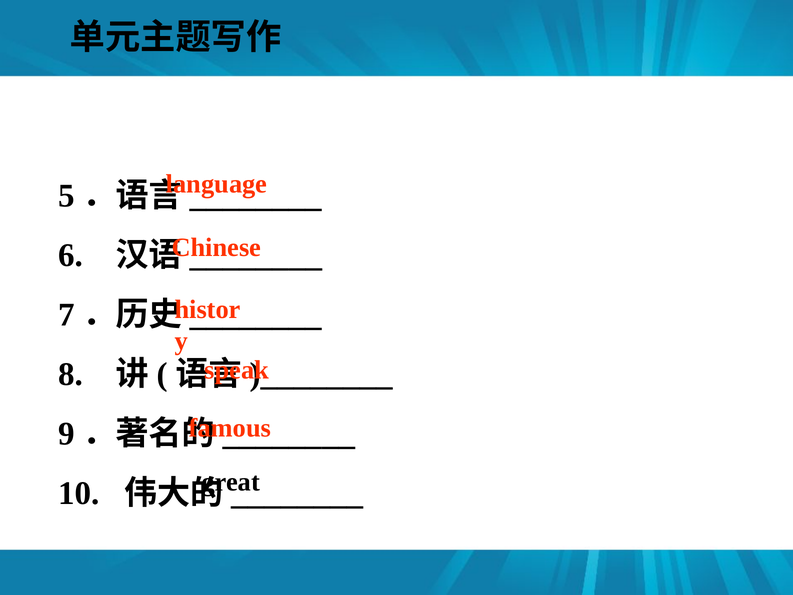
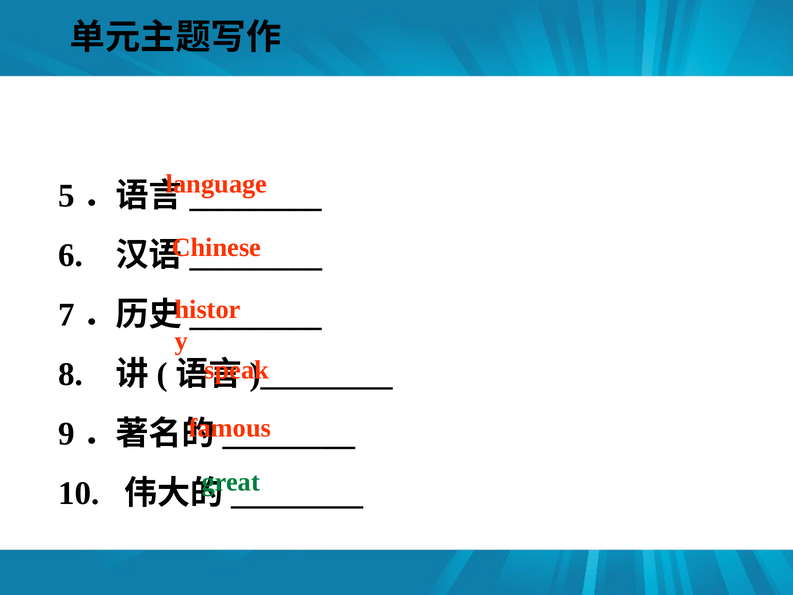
great colour: black -> green (231, 482)
